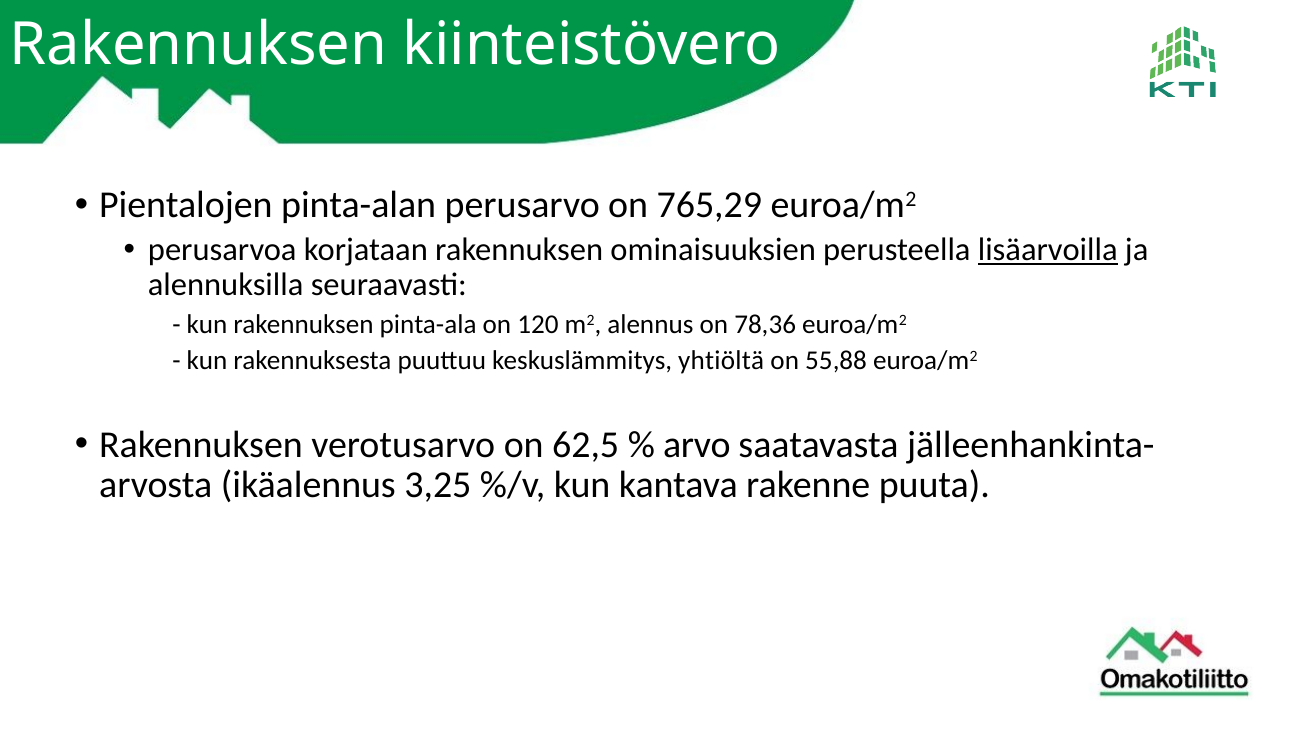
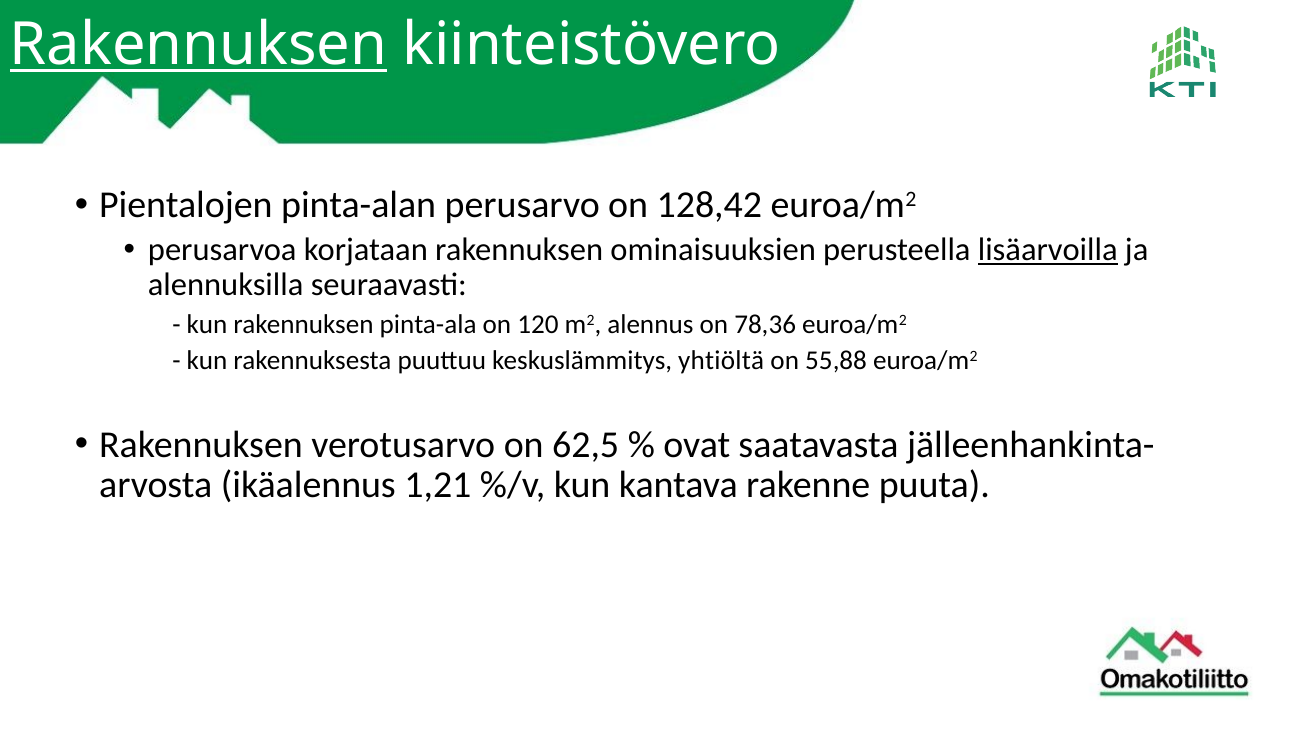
Rakennuksen underline: none -> present (198, 45)
765,29: 765,29 -> 128,42 (709, 205)
arvo: arvo -> ovat (697, 444)
3,25: 3,25 -> 1,21 (438, 485)
